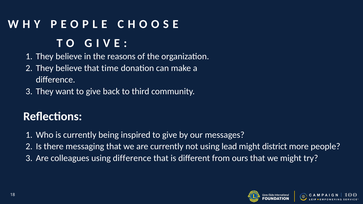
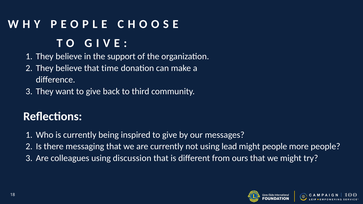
reasons: reasons -> support (121, 56)
might district: district -> people (275, 147)
using difference: difference -> discussion (132, 158)
